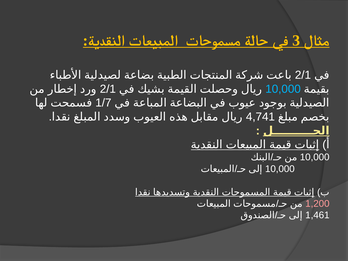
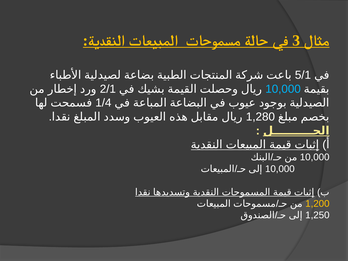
2/1: 2/1 -> 5/1 (303, 75)
1/7: 1/7 -> 1/4 (103, 103)
4,741: 4,741 -> 1,280 (260, 117)
1,200 colour: pink -> yellow (317, 204)
1,461: 1,461 -> 1,250 (317, 215)
